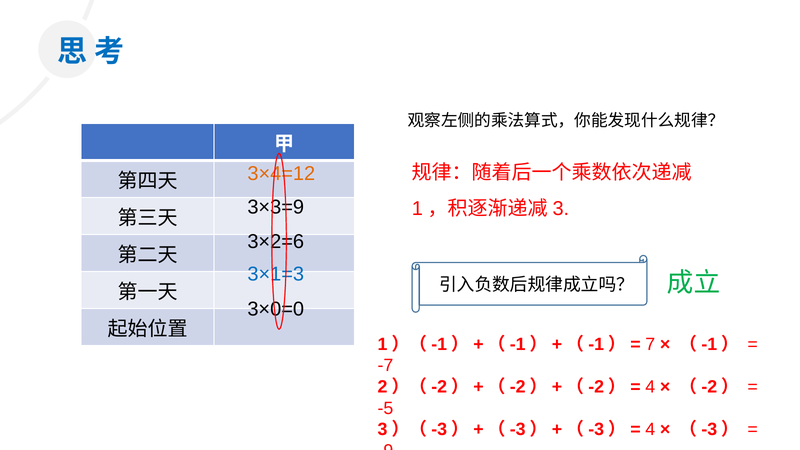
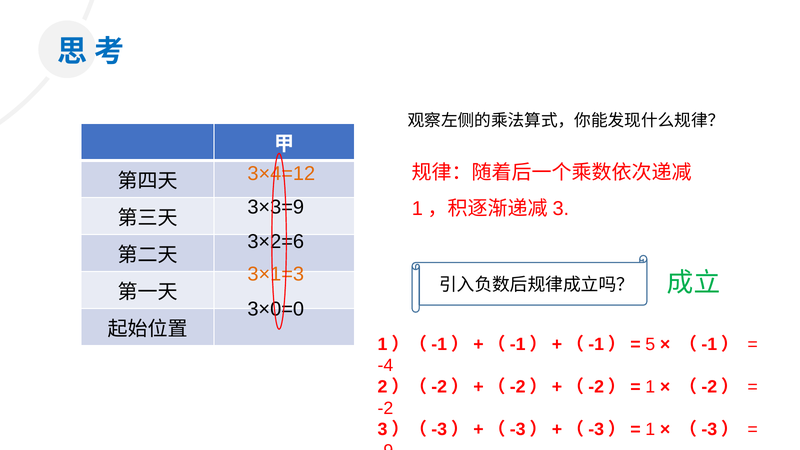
3×1=3 colour: blue -> orange (276, 274)
7: 7 -> 5 (650, 344)
-7: -7 -> -4 (385, 366)
2）（-2）+（-2）+（-2）= 4: 4 -> 1 (650, 387)
-5: -5 -> -2 (385, 408)
3）（-3）+（-3）+（-3）= 4: 4 -> 1 (650, 429)
